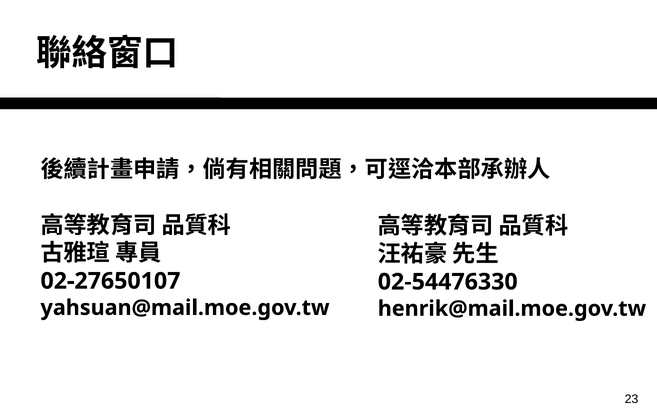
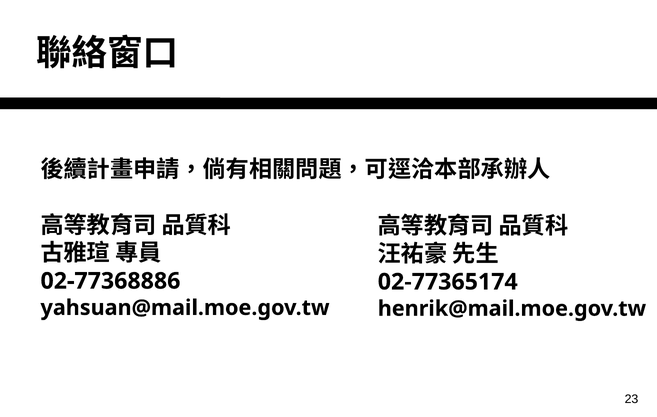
02-27650107: 02-27650107 -> 02-77368886 (110, 281)
02-54476330: 02-54476330 -> 02-77365174 (448, 282)
